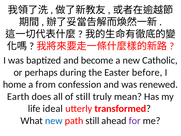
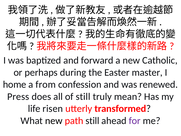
become: become -> forward (97, 60)
before: before -> master (147, 72)
Earth: Earth -> Press (18, 96)
ideal: ideal -> risen (53, 108)
new colour: blue -> black (54, 121)
